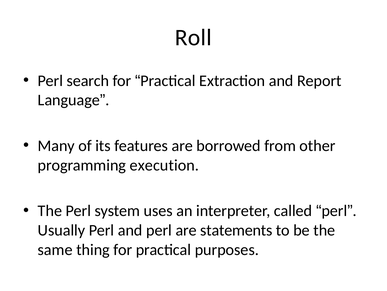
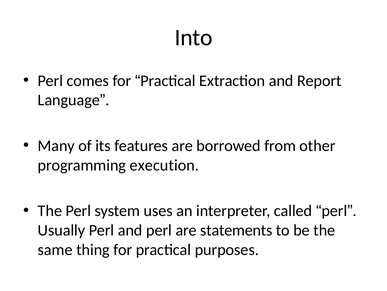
Roll: Roll -> Into (194, 37)
search: search -> comes (88, 80)
